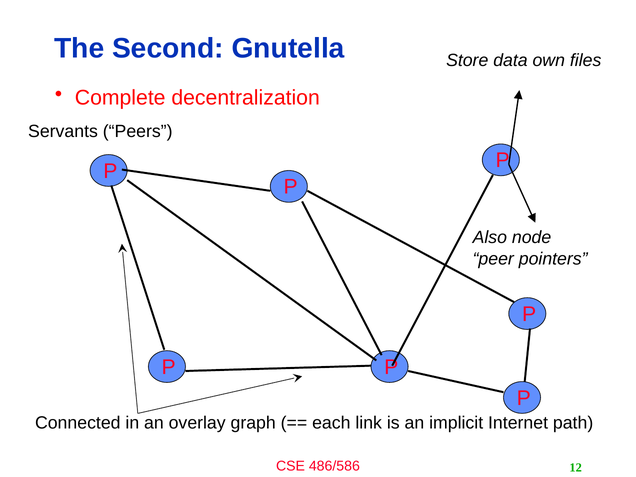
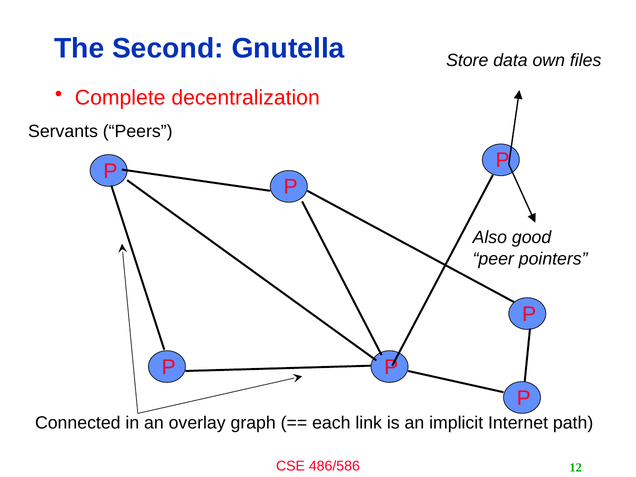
node: node -> good (532, 238)
